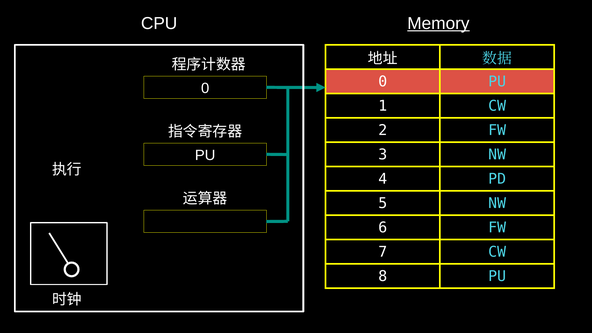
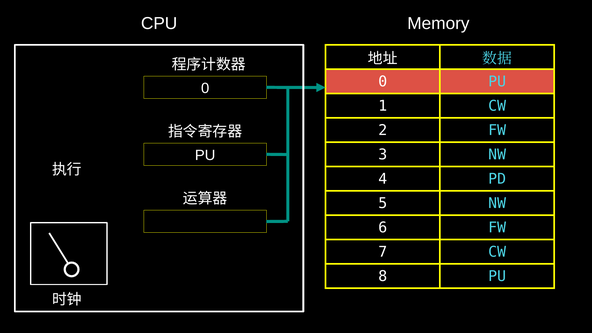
Memory underline: present -> none (438, 23)
